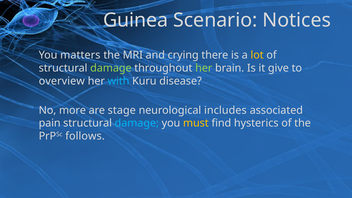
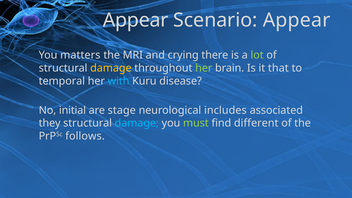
Guinea: Guinea -> Appear (136, 20)
Scenario Notices: Notices -> Appear (297, 20)
lot colour: yellow -> light green (257, 55)
damage colour: light green -> yellow (111, 68)
give: give -> that (278, 68)
overview: overview -> temporal (62, 81)
more: more -> initial (72, 110)
pain: pain -> they (50, 123)
must colour: yellow -> light green (196, 123)
hysterics: hysterics -> different (256, 123)
